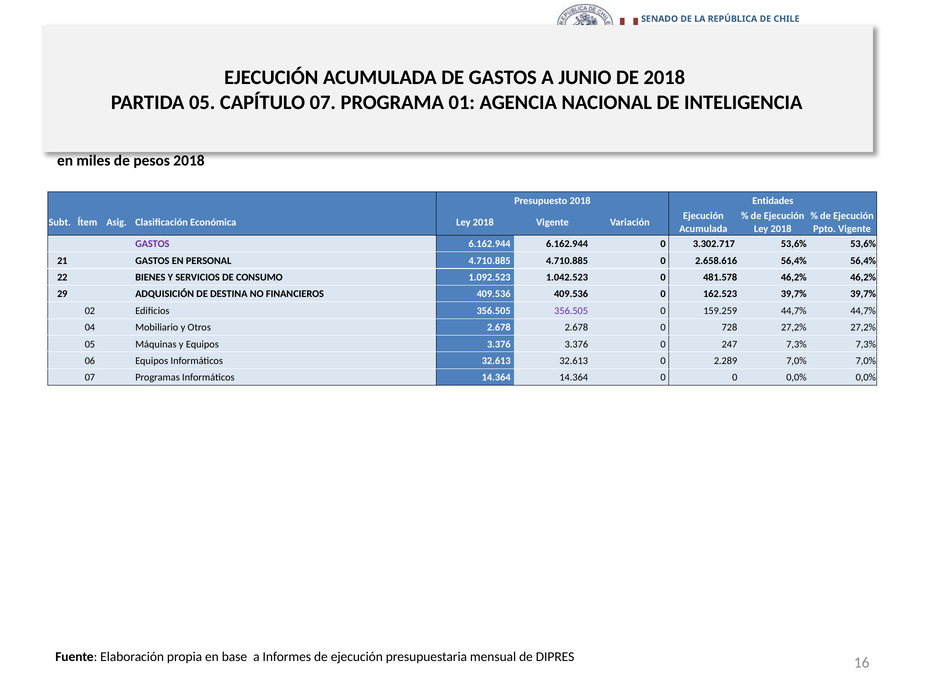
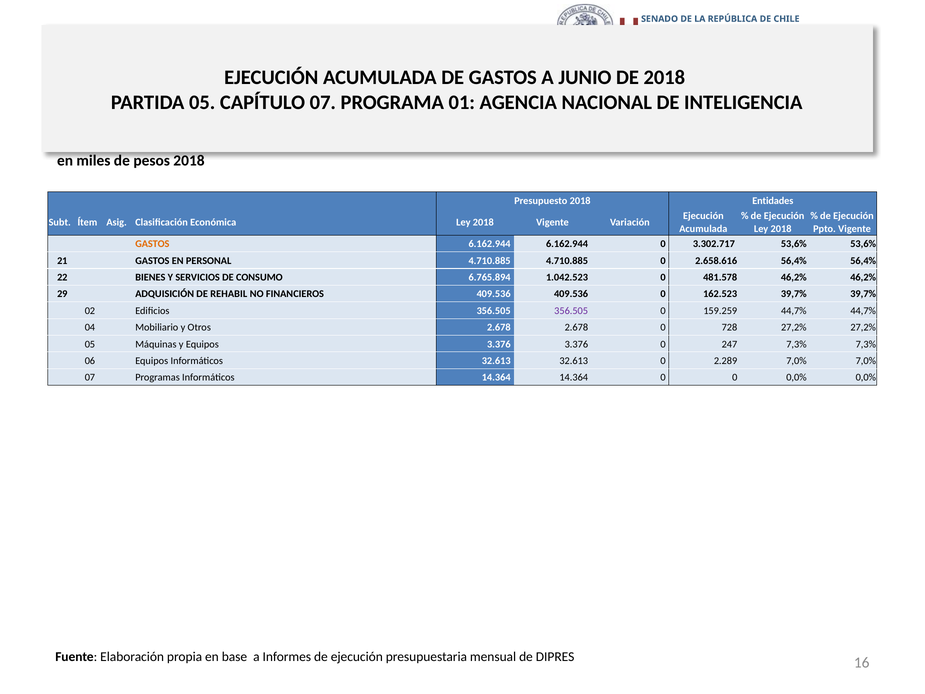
GASTOS colour: purple -> orange (152, 244)
1.092.523: 1.092.523 -> 6.765.894 (490, 277)
DESTINA: DESTINA -> REHABIL (229, 294)
